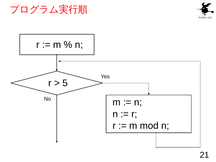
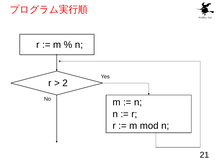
5: 5 -> 2 (65, 83)
